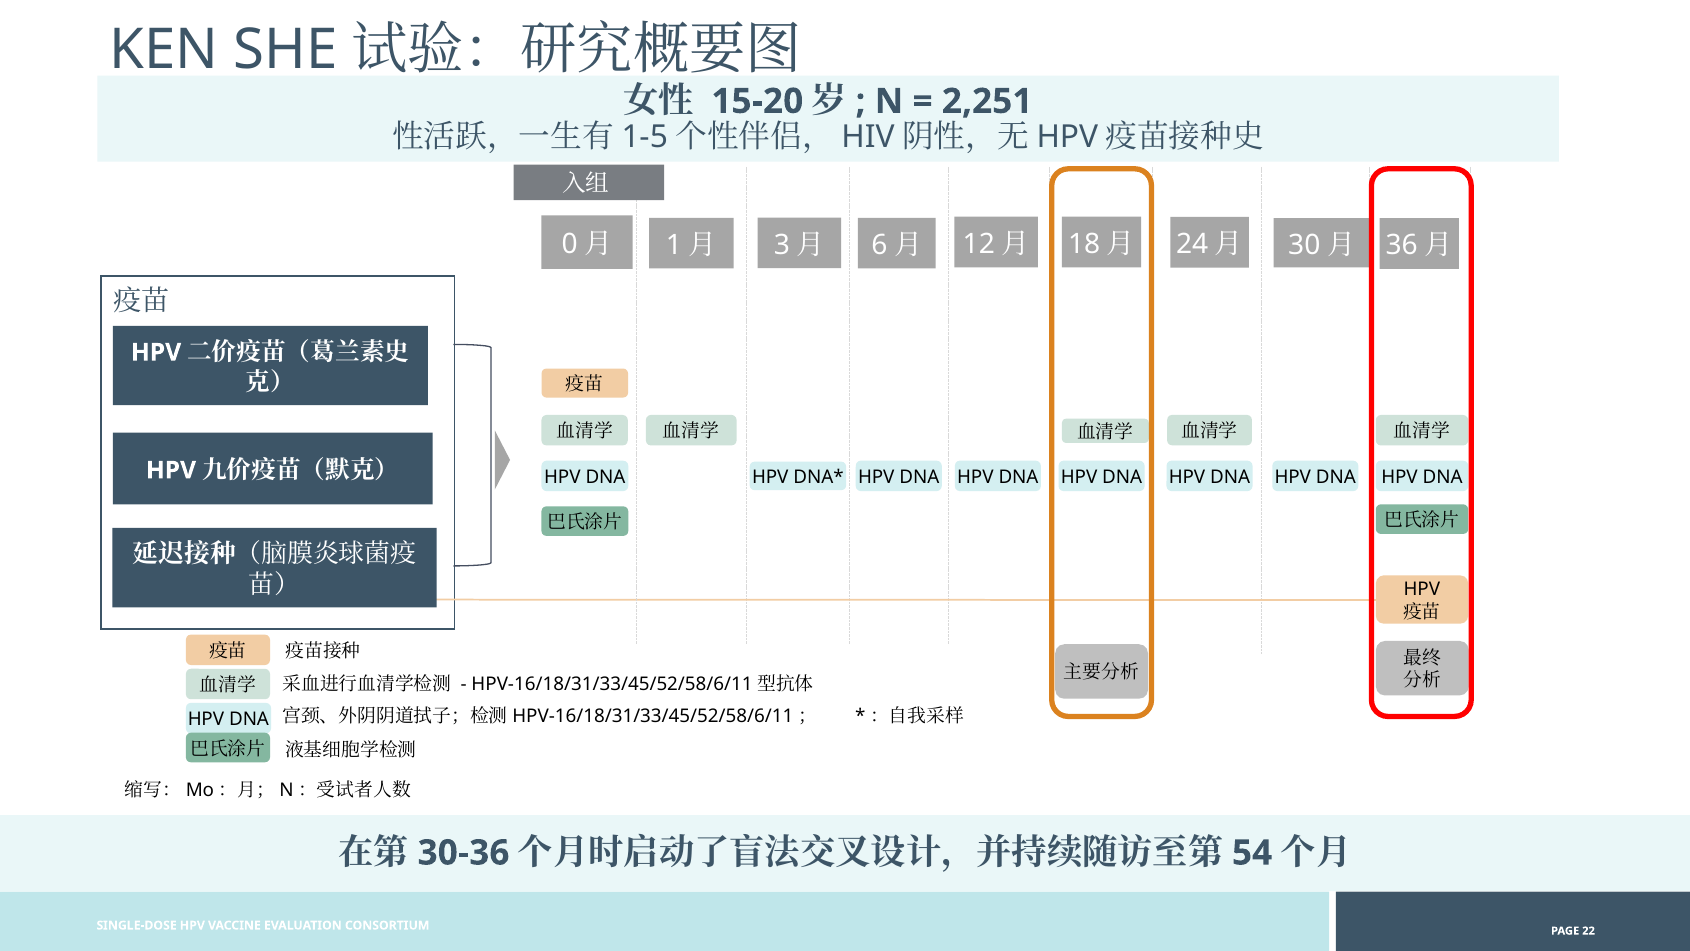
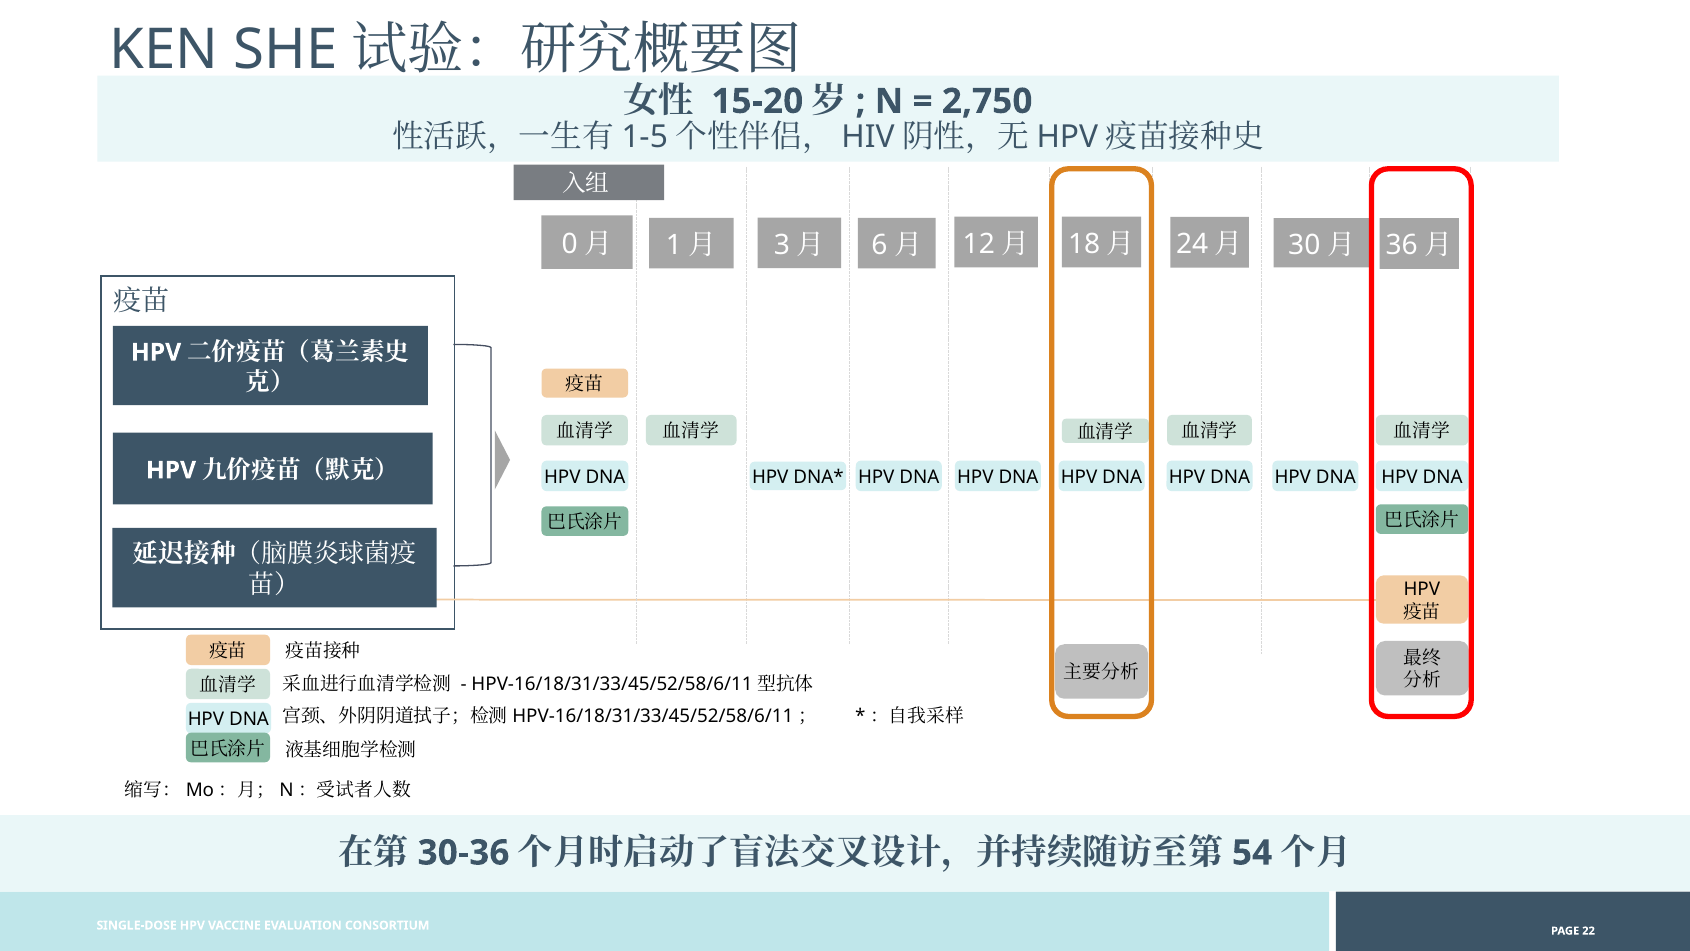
2,251: 2,251 -> 2,750 (987, 101)
